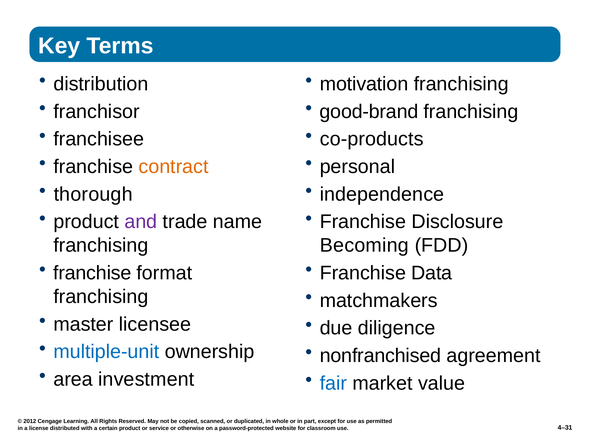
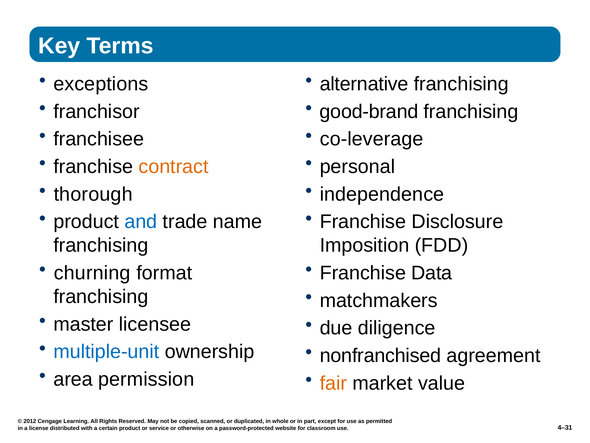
distribution: distribution -> exceptions (101, 84)
motivation: motivation -> alternative (364, 84)
co-products: co-products -> co-leverage (372, 139)
and colour: purple -> blue (141, 222)
Becoming: Becoming -> Imposition (365, 245)
franchise: franchise -> churning (92, 273)
investment: investment -> permission (146, 379)
fair colour: blue -> orange (333, 383)
